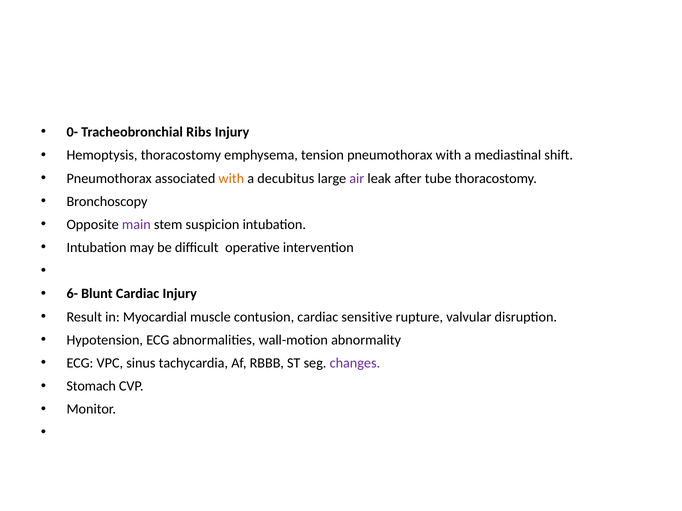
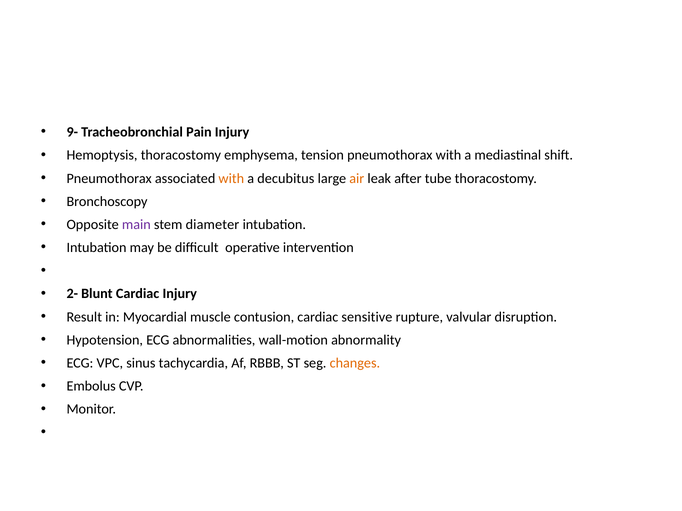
0-: 0- -> 9- (72, 132)
Ribs: Ribs -> Pain (199, 132)
air colour: purple -> orange (357, 179)
suspicion: suspicion -> diameter (212, 225)
6-: 6- -> 2- (72, 294)
changes colour: purple -> orange (355, 363)
Stomach: Stomach -> Embolus (91, 387)
